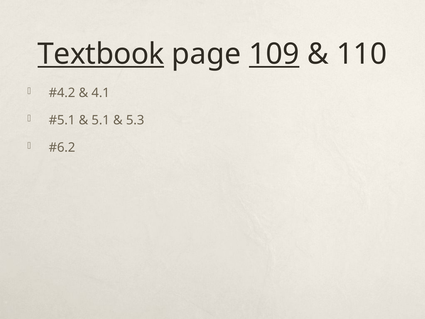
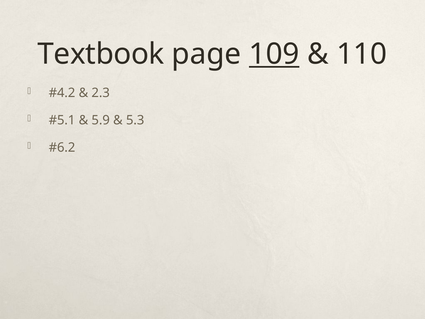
Textbook underline: present -> none (101, 54)
4.1: 4.1 -> 2.3 (101, 93)
5.1: 5.1 -> 5.9 (101, 120)
